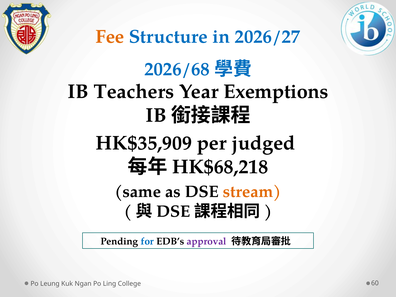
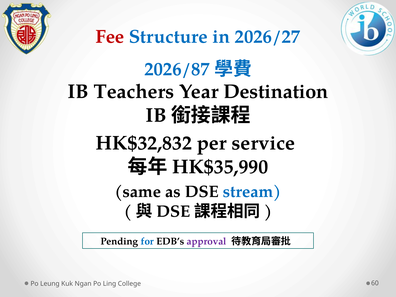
Fee colour: orange -> red (110, 37)
2026/68: 2026/68 -> 2026/87 (177, 69)
Exemptions: Exemptions -> Destination (276, 92)
HK$35,909: HK$35,909 -> HK$32,832 (144, 143)
judged: judged -> service (263, 143)
HK$68,218: HK$68,218 -> HK$35,990 (220, 167)
stream colour: orange -> blue (252, 192)
